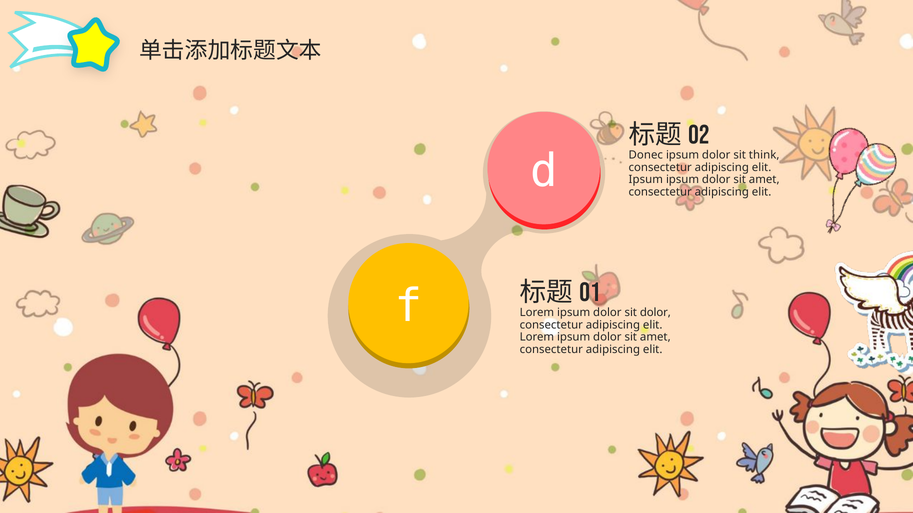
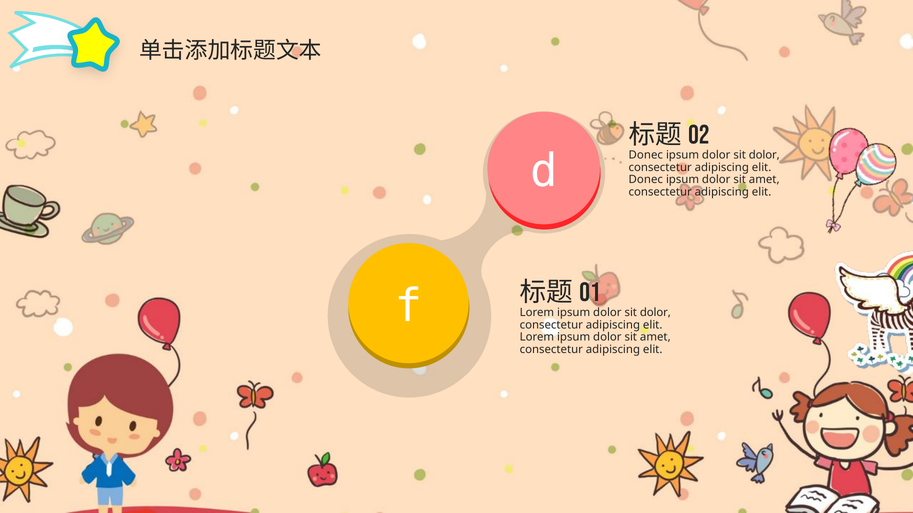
think: think -> dolor (764, 155)
Ipsum: Ipsum -> Donec (646, 180)
